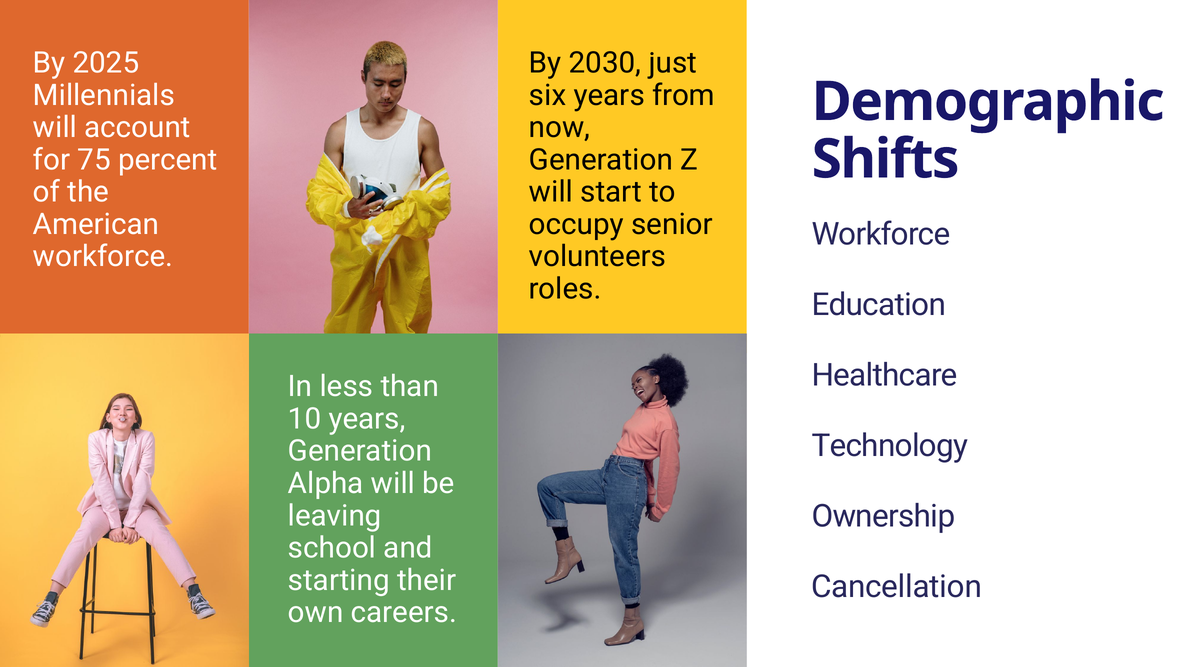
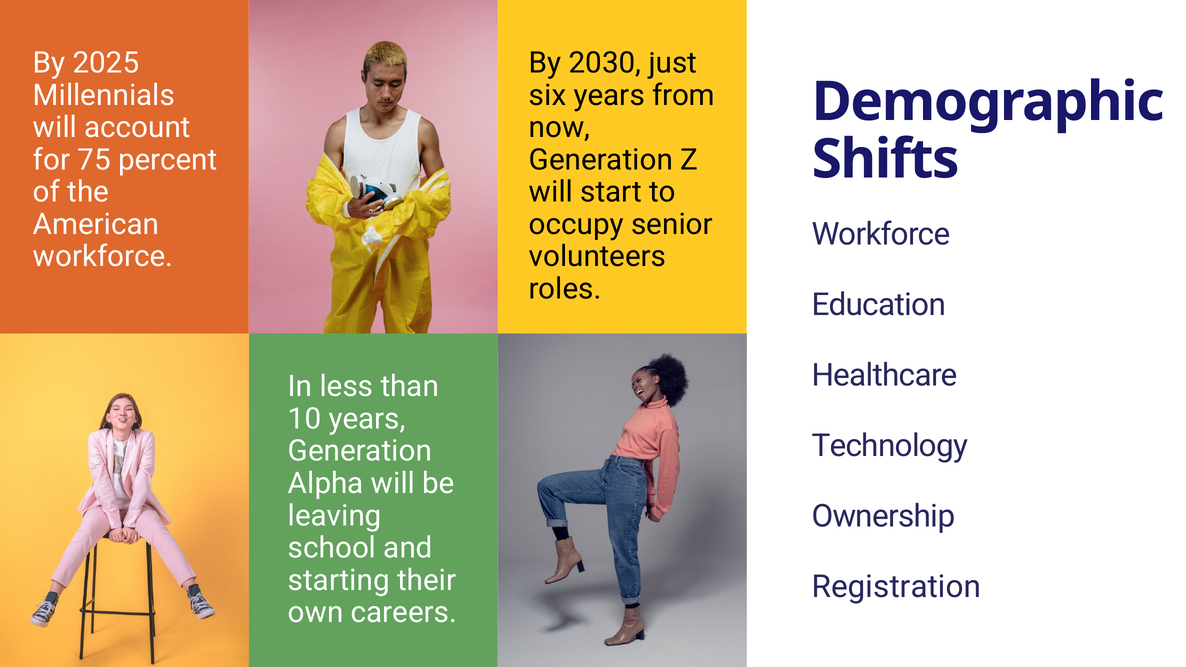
Cancellation: Cancellation -> Registration (896, 587)
